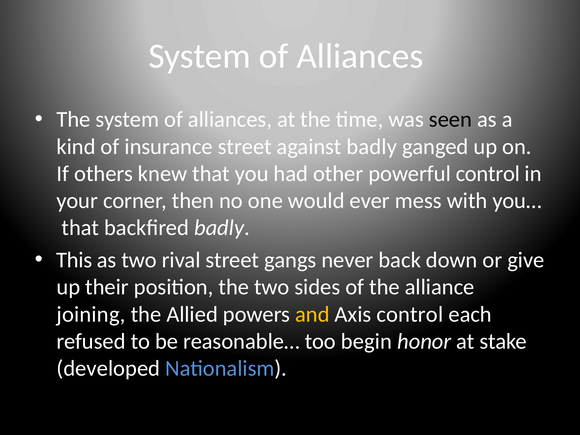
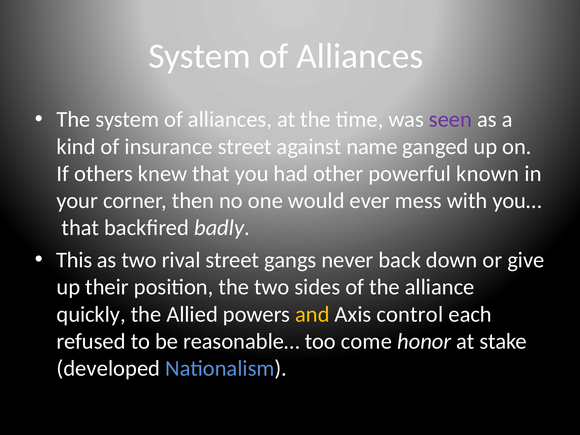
seen colour: black -> purple (450, 120)
against badly: badly -> name (372, 147)
powerful control: control -> known (488, 174)
joining: joining -> quickly (91, 314)
begin: begin -> come (366, 341)
